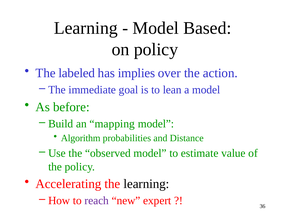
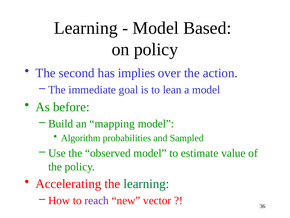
labeled: labeled -> second (77, 73)
Distance: Distance -> Sampled (187, 138)
learning colour: black -> green (146, 184)
expert: expert -> vector (157, 200)
